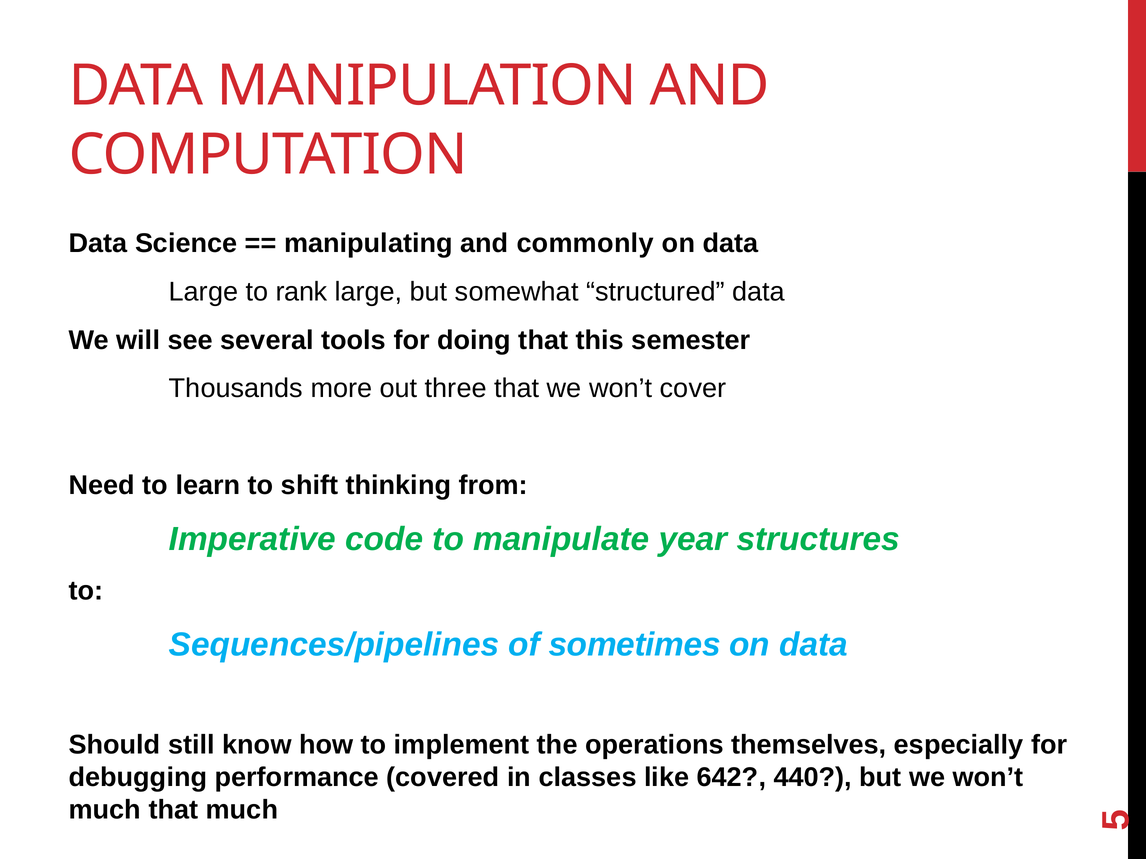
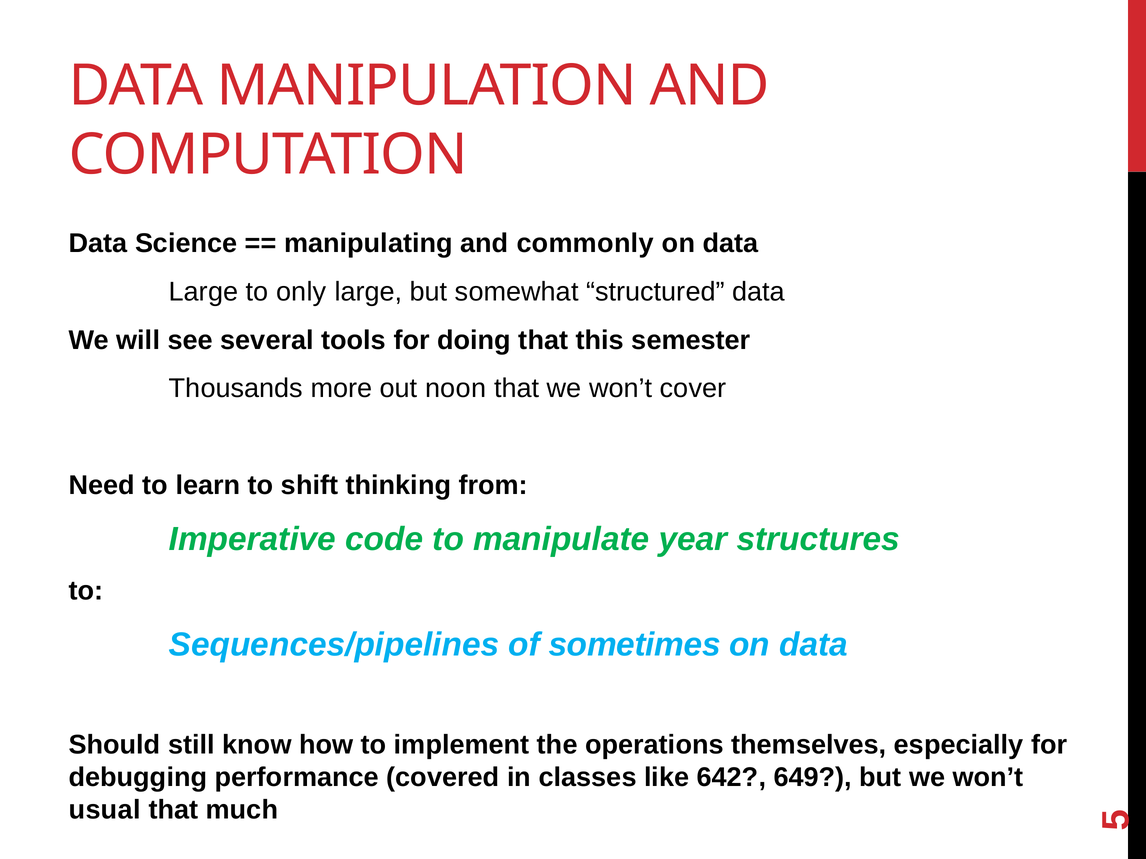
rank: rank -> only (301, 292)
three: three -> noon (456, 389)
440: 440 -> 649 (813, 778)
much: much -> usual (105, 810)
